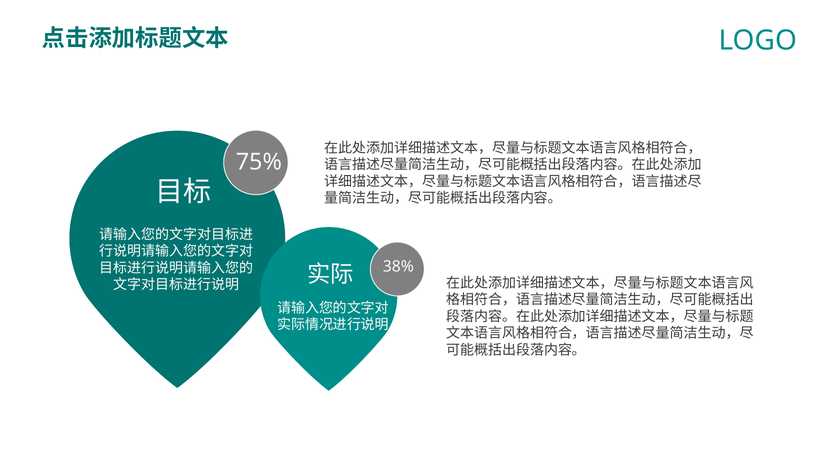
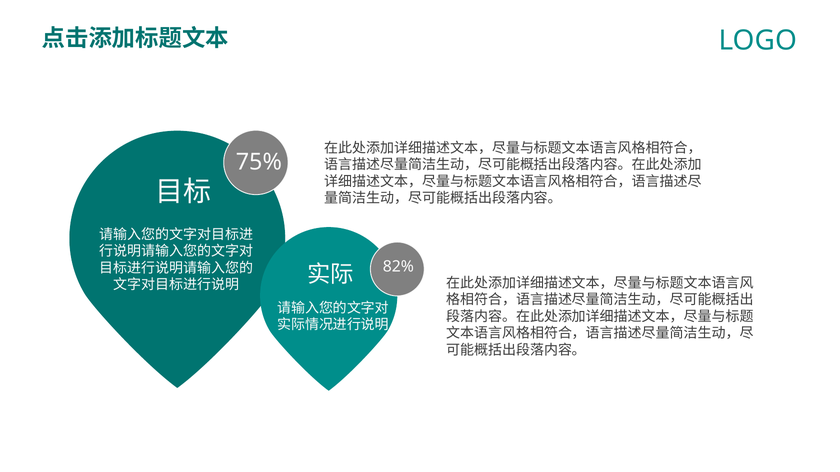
38%: 38% -> 82% (398, 267)
